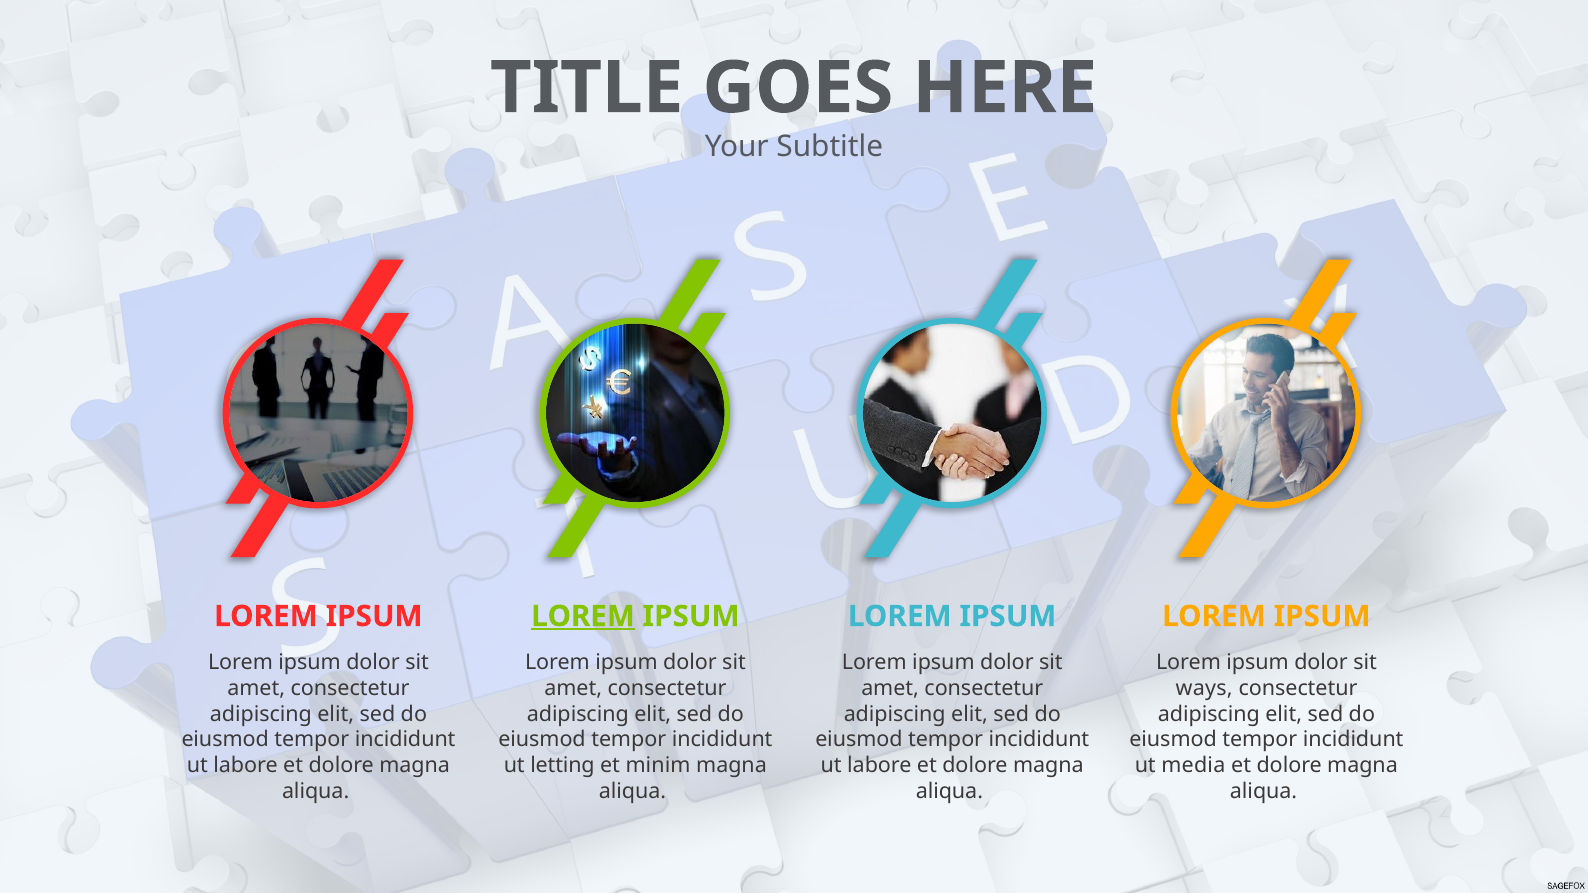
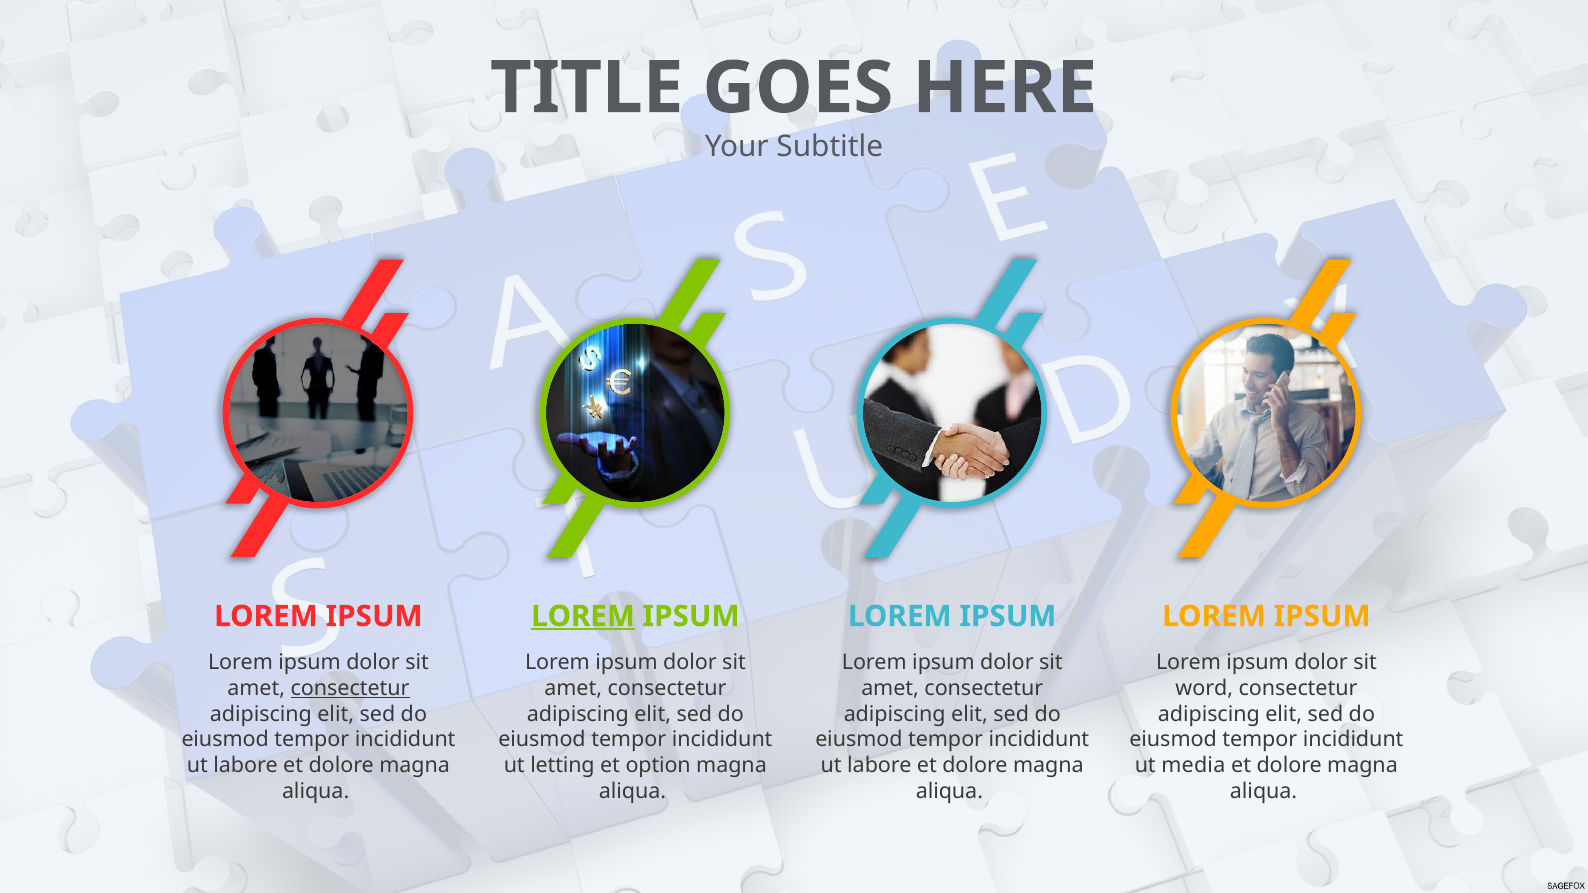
consectetur underline: none -> present (350, 688)
ways: ways -> word (1204, 688)
minim: minim -> option (658, 766)
